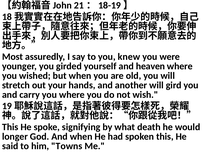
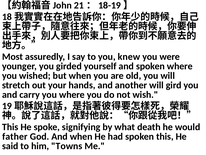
and heaven: heaven -> spoken (150, 66)
longer: longer -> father (15, 136)
